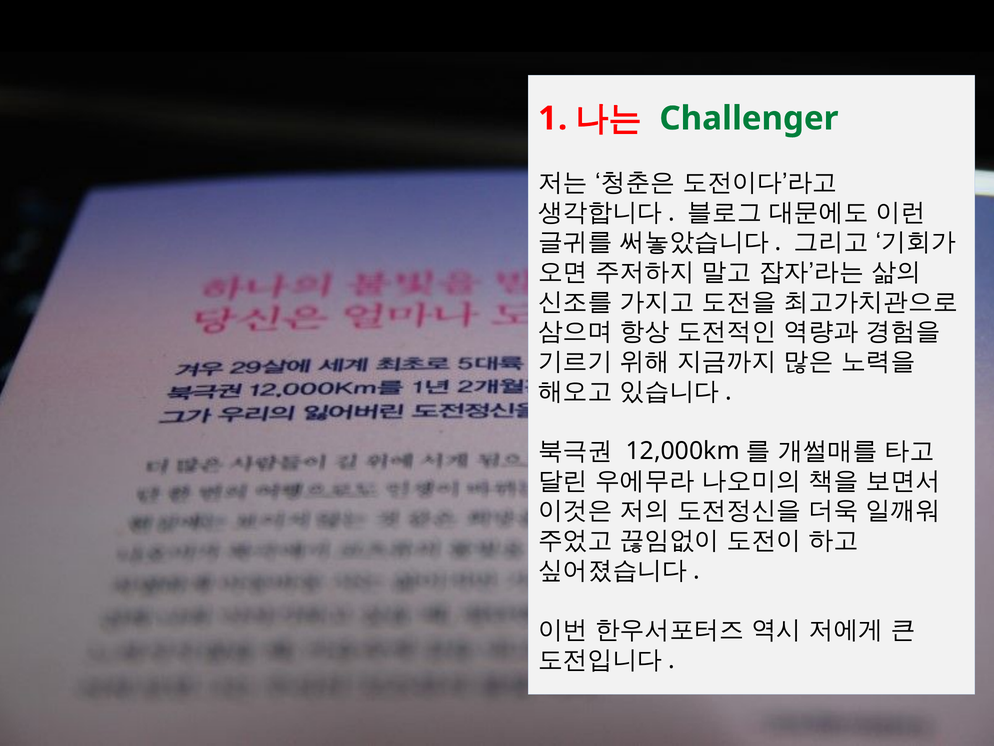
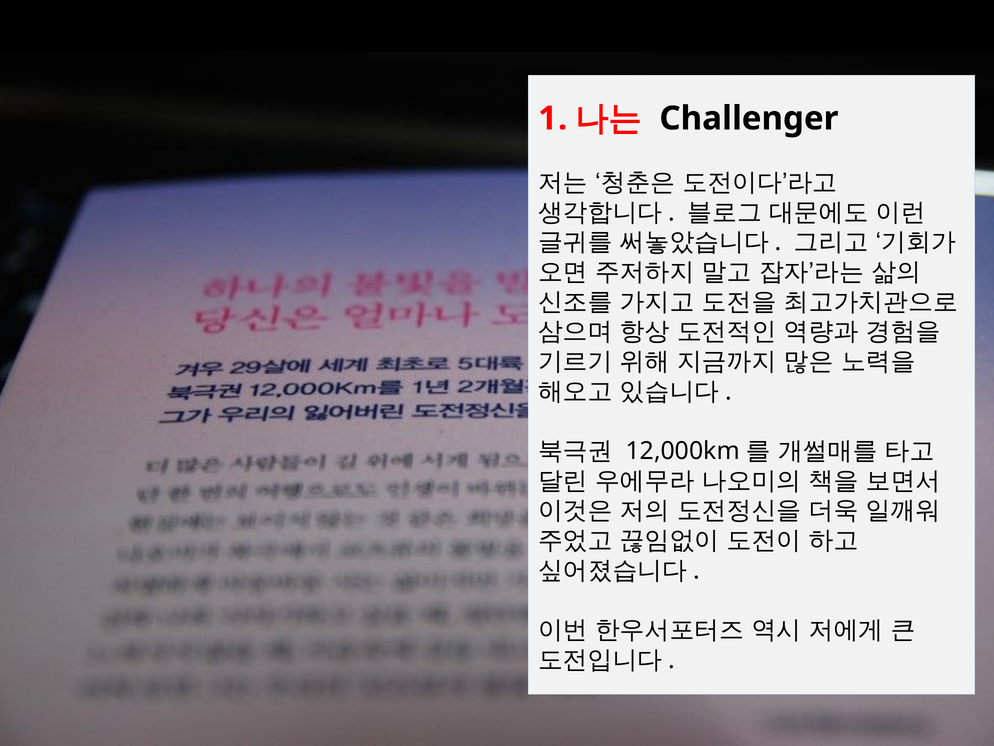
Challenger colour: green -> black (749, 118)
